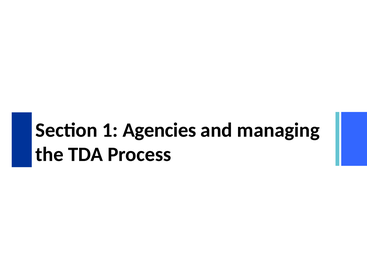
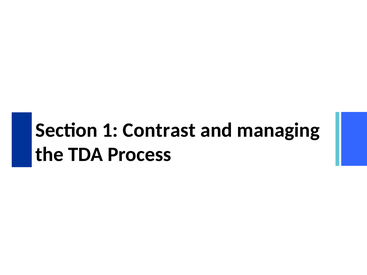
Agencies: Agencies -> Contrast (159, 130)
